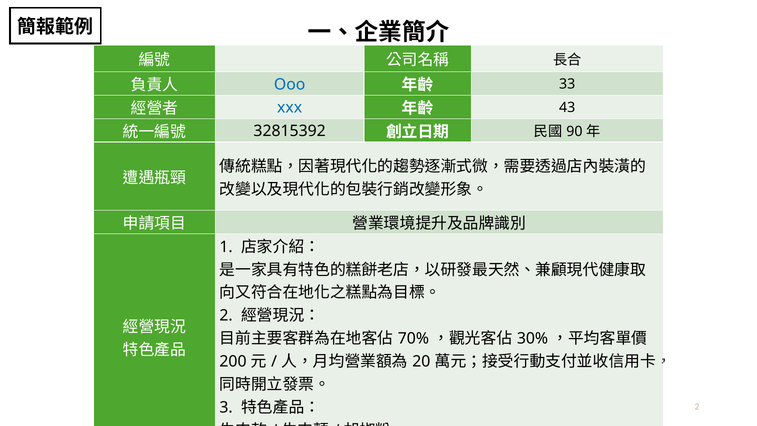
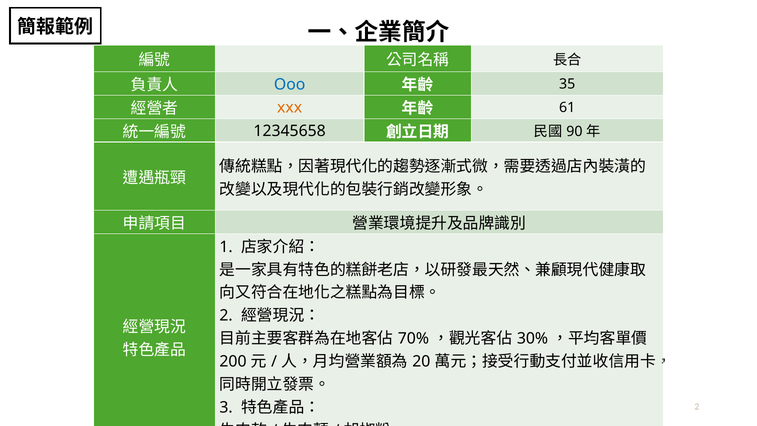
33: 33 -> 35 (567, 84)
xxx colour: blue -> orange (290, 108)
43: 43 -> 61 (567, 108)
32815392: 32815392 -> 12345658 (290, 131)
